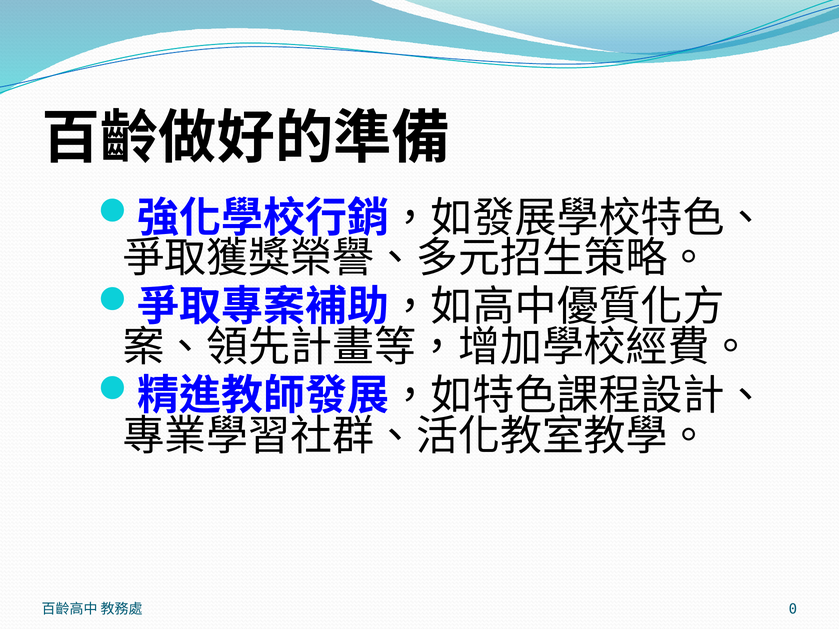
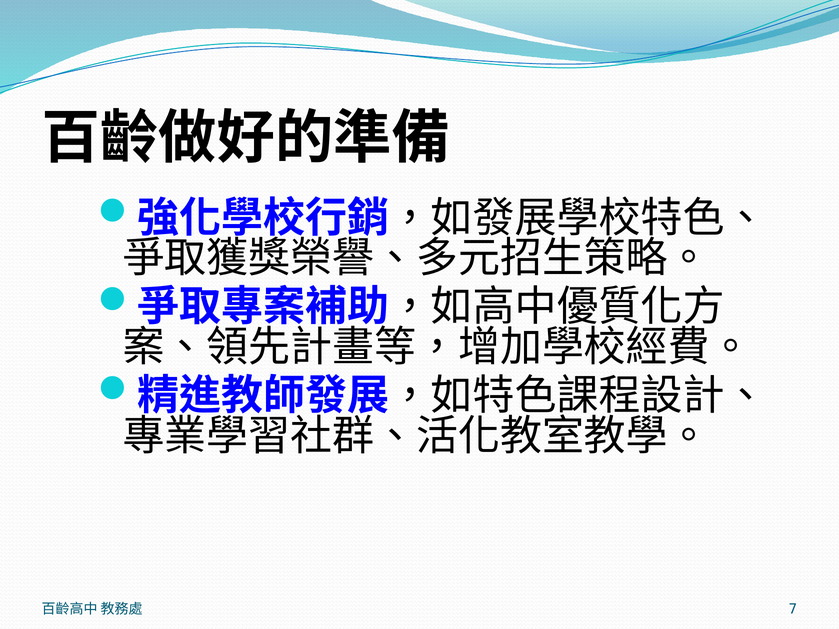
0: 0 -> 7 (793, 609)
